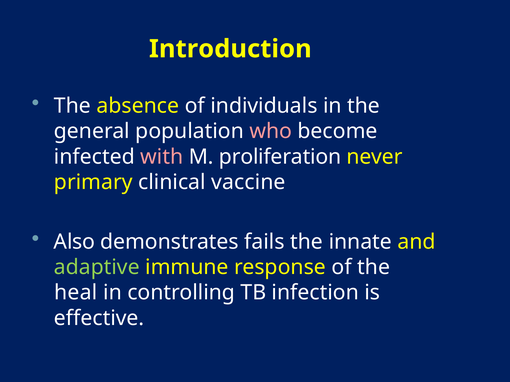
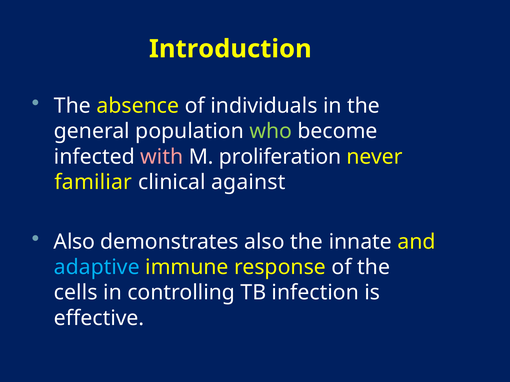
who colour: pink -> light green (271, 131)
primary: primary -> familiar (93, 182)
vaccine: vaccine -> against (248, 182)
demonstrates fails: fails -> also (264, 242)
adaptive colour: light green -> light blue (97, 268)
heal: heal -> cells (76, 293)
